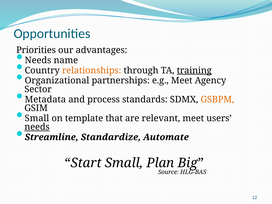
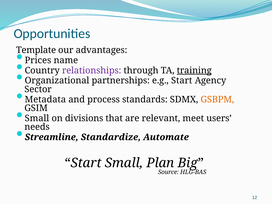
Priorities: Priorities -> Template (36, 50)
Needs: Needs -> Prices (38, 60)
relationships colour: orange -> purple (92, 70)
e.g Meet: Meet -> Start (182, 81)
template: template -> divisions (84, 118)
needs underline: present -> none (37, 127)
